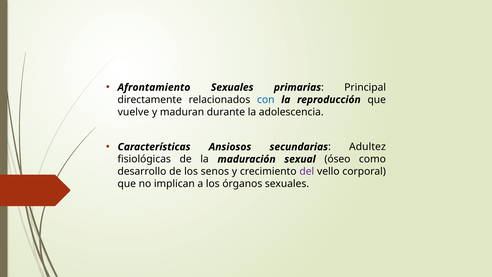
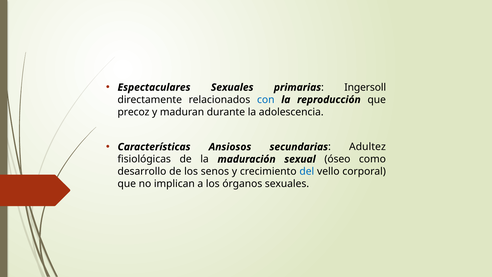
Afrontamiento: Afrontamiento -> Espectaculares (154, 87)
Principal: Principal -> Ingersoll (365, 87)
vuelve: vuelve -> precoz (134, 112)
del colour: purple -> blue (307, 171)
